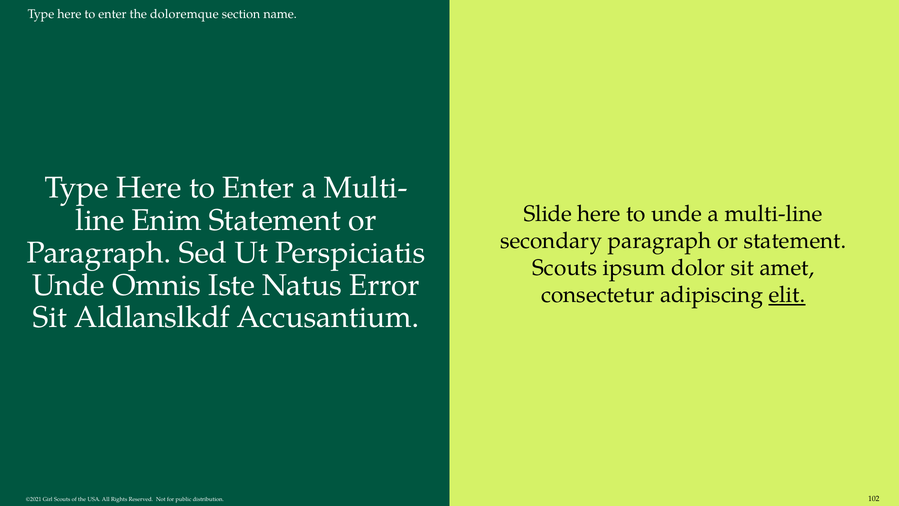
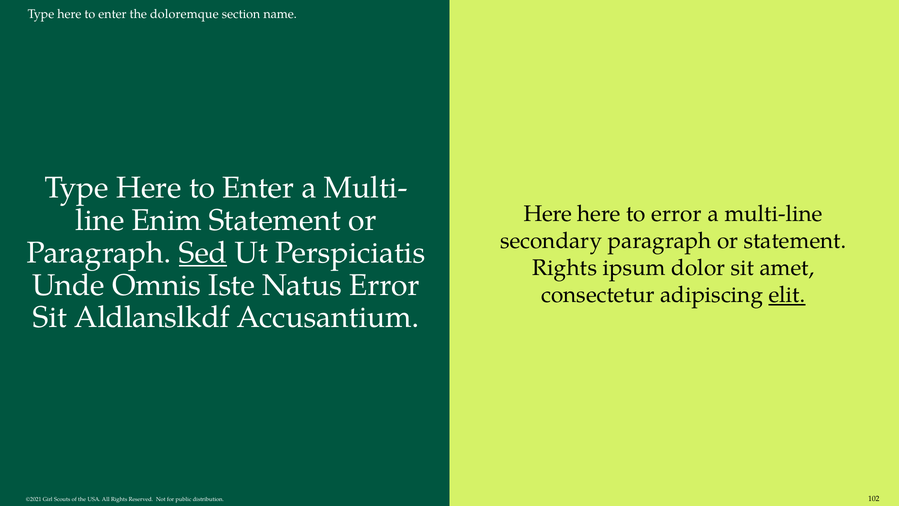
Slide: Slide -> Here (548, 214)
to unde: unde -> error (677, 214)
Sed underline: none -> present (203, 253)
Scouts: Scouts -> Rights (565, 268)
